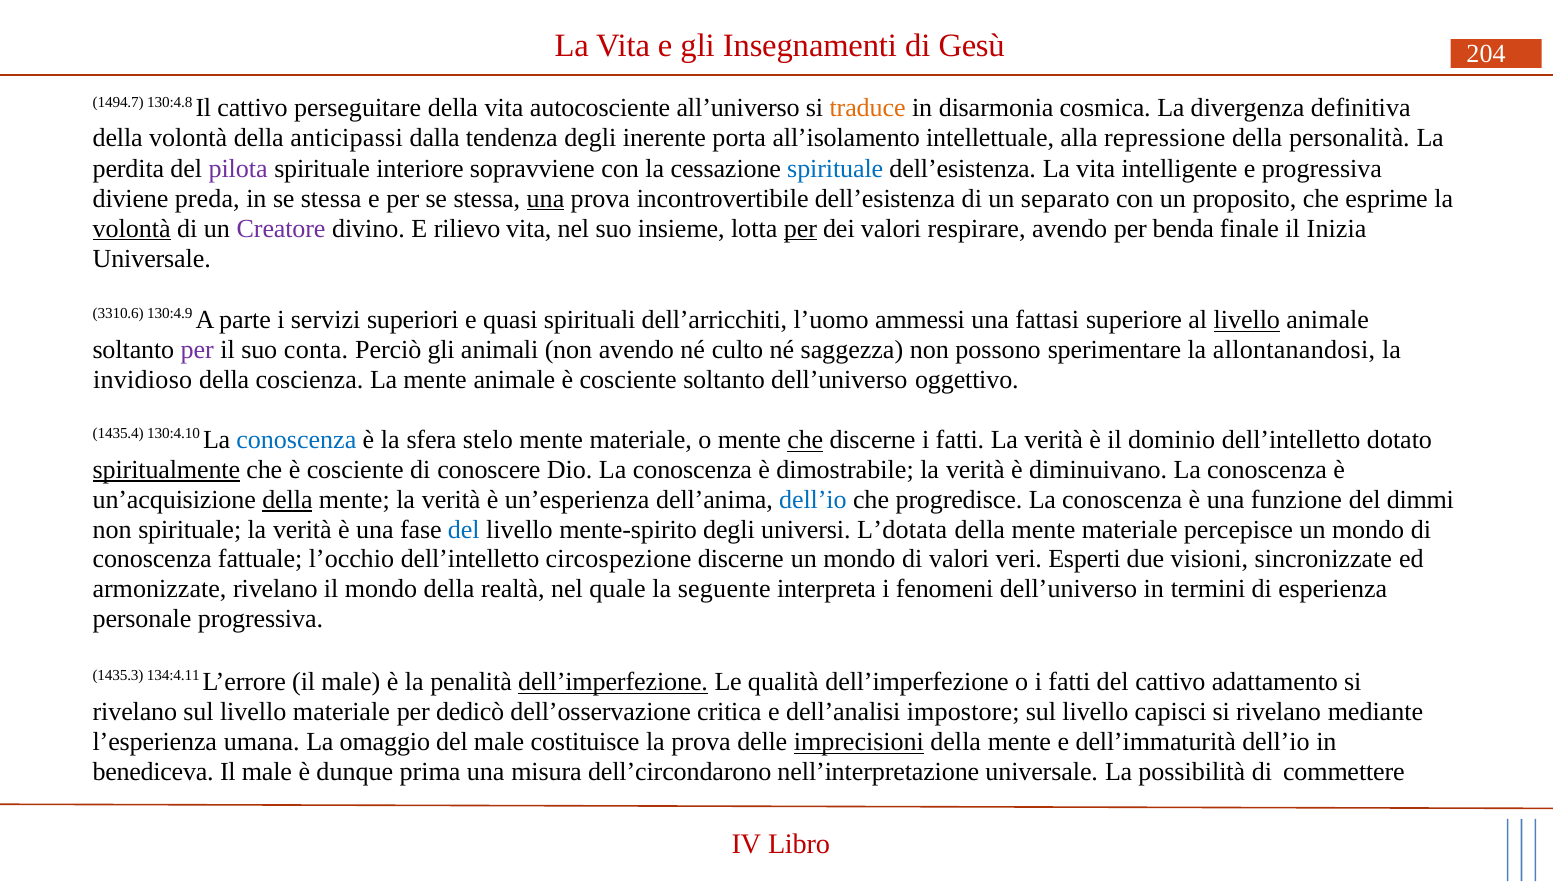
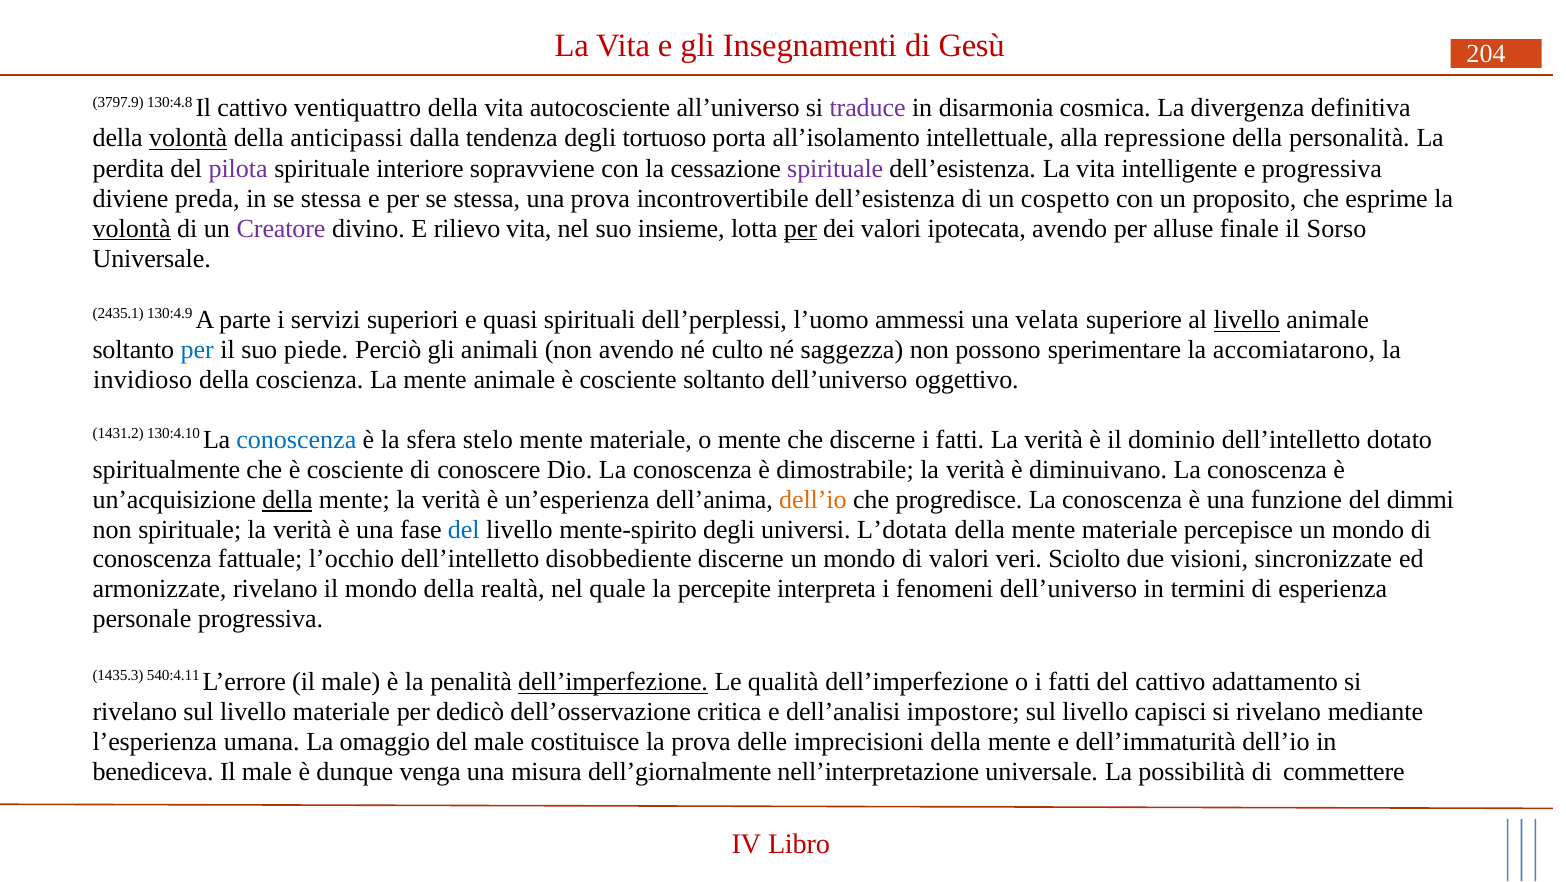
1494.7: 1494.7 -> 3797.9 (118, 102)
perseguitare: perseguitare -> ventiquattro (358, 108)
traduce colour: orange -> purple (868, 108)
volontà underline: none -> present (188, 138)
inerente: inerente -> tortuoso (665, 138)
spirituale colour: blue -> purple (835, 168)
una underline: present -> none (546, 198)
separato: separato -> cospetto (1065, 198)
respirare: respirare -> ipotecata (977, 228)
benda: benda -> alluse (1183, 228)
Inizia: Inizia -> Sorso (1337, 228)
3310.6: 3310.6 -> 2435.1 (118, 314)
dell’arricchiti: dell’arricchiti -> dell’perplessi (714, 320)
fattasi: fattasi -> velata (1047, 320)
per colour: purple -> blue (197, 350)
conta: conta -> piede (316, 350)
allontanandosi: allontanandosi -> accomiatarono (1294, 350)
1435.4: 1435.4 -> 1431.2 (118, 434)
che underline: present -> none (805, 440)
spiritualmente underline: present -> none (166, 470)
dell’io colour: blue -> orange (813, 500)
circospezione: circospezione -> disobbediente (619, 559)
Esperti: Esperti -> Sciolto (1084, 559)
seguente: seguente -> percepite (724, 589)
134:4.11: 134:4.11 -> 540:4.11 (173, 676)
imprecisioni underline: present -> none (859, 742)
prima: prima -> venga (430, 772)
dell’circondarono: dell’circondarono -> dell’giornalmente (680, 772)
